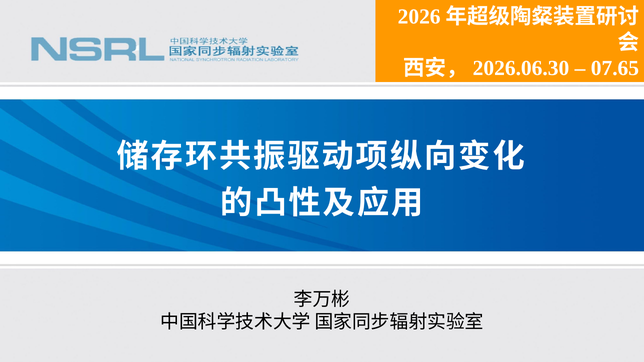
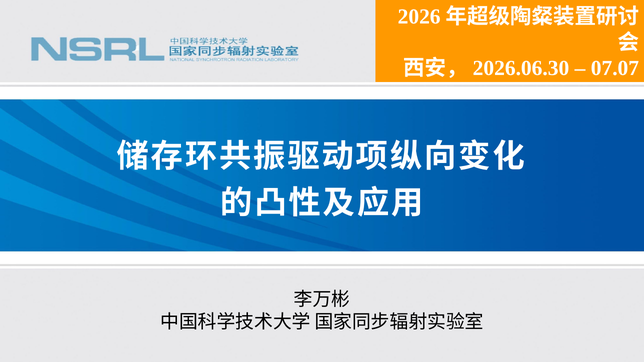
07.65: 07.65 -> 07.07 (615, 68)
